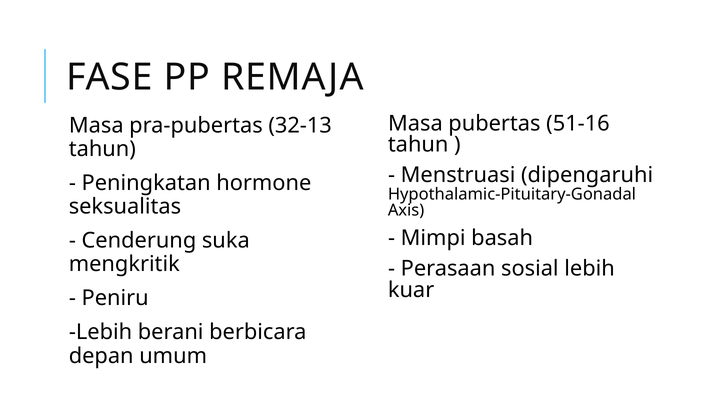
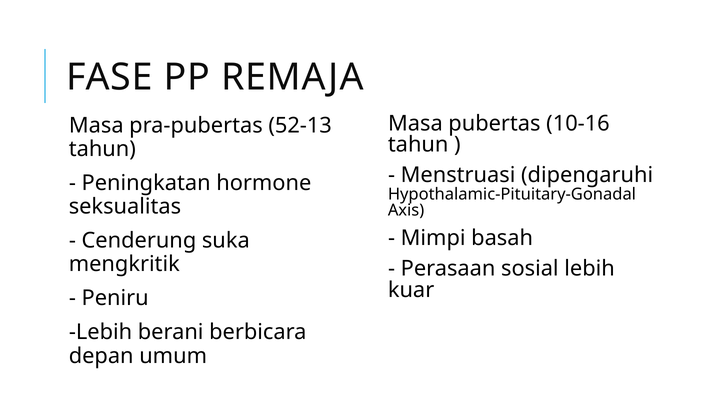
51-16: 51-16 -> 10-16 (578, 123)
32-13: 32-13 -> 52-13 (300, 125)
